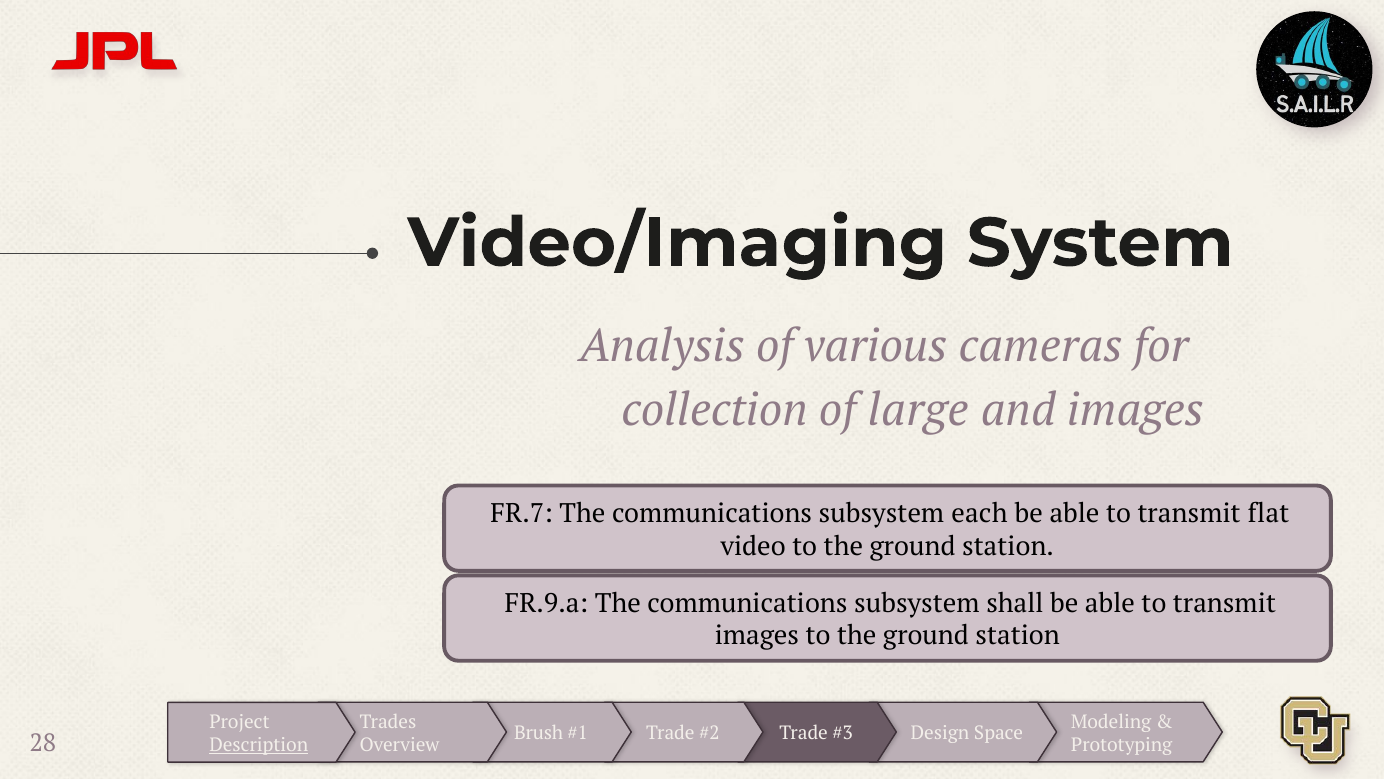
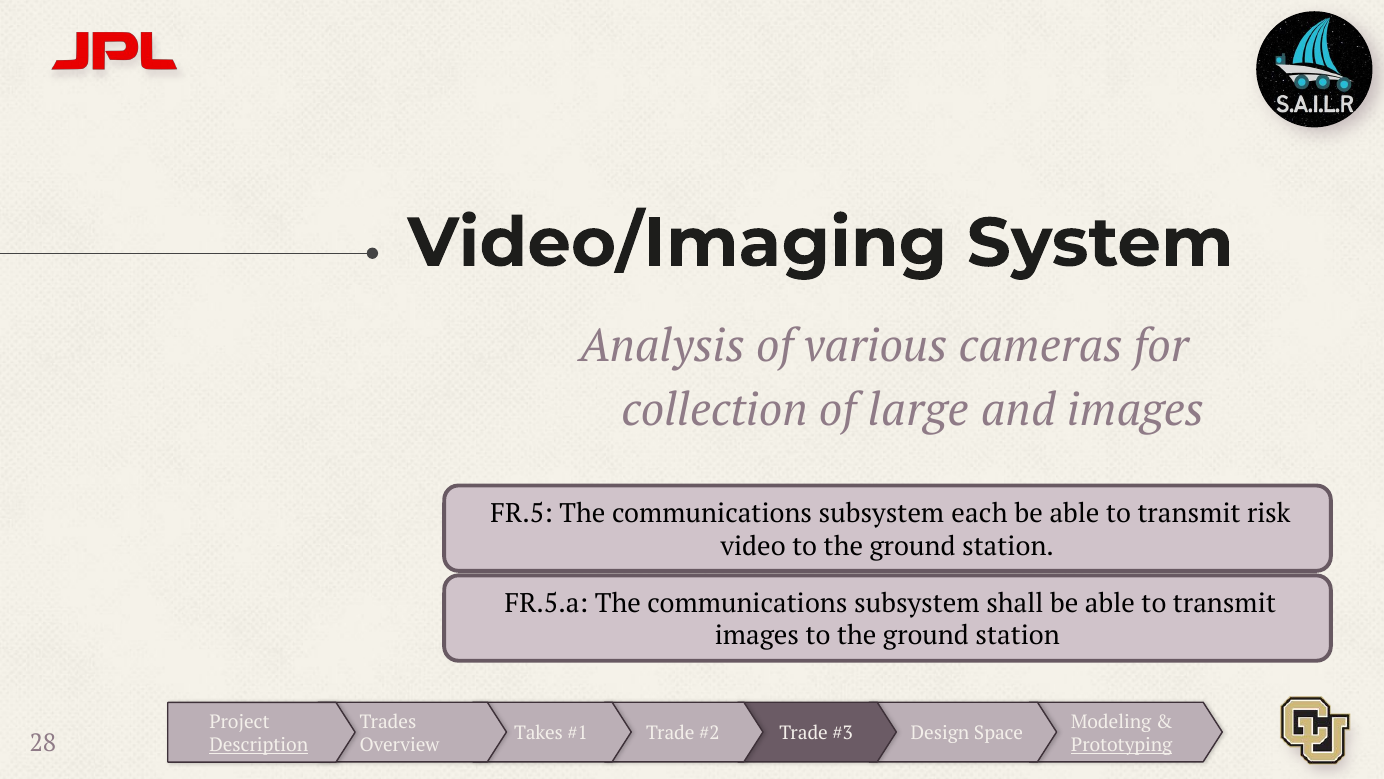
FR.7: FR.7 -> FR.5 (522, 514)
flat: flat -> risk (1269, 514)
FR.9.a: FR.9.a -> FR.5.a (546, 603)
Brush: Brush -> Takes (539, 733)
Prototyping underline: none -> present (1122, 744)
